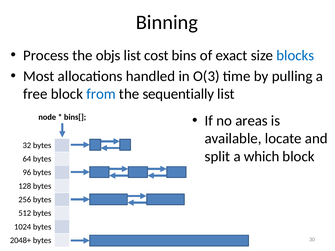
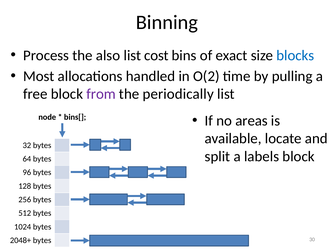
objs: objs -> also (108, 55)
O(3: O(3 -> O(2 (206, 76)
from colour: blue -> purple (101, 94)
sequentially: sequentially -> periodically (178, 94)
which: which -> labels (262, 157)
